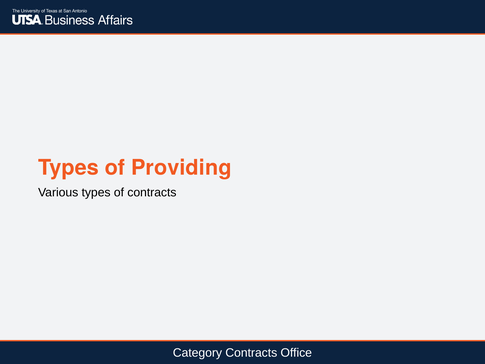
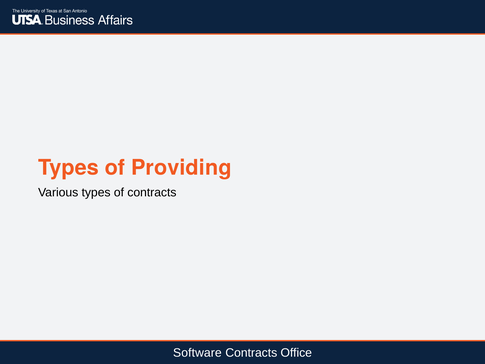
Category: Category -> Software (197, 353)
